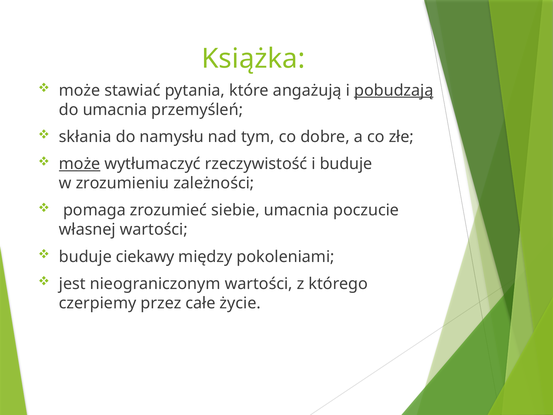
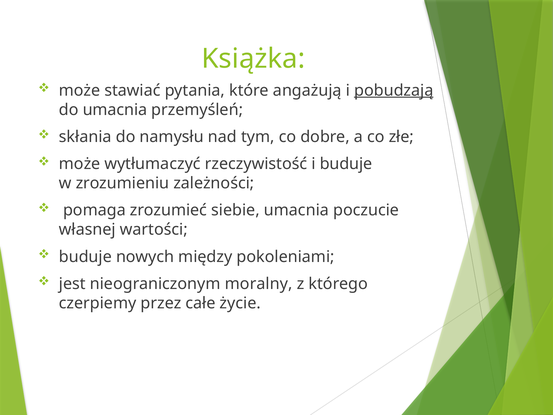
może underline: present -> none (80, 164)
ciekawy: ciekawy -> nowych (145, 257)
nieograniczonym wartości: wartości -> moralny (259, 284)
